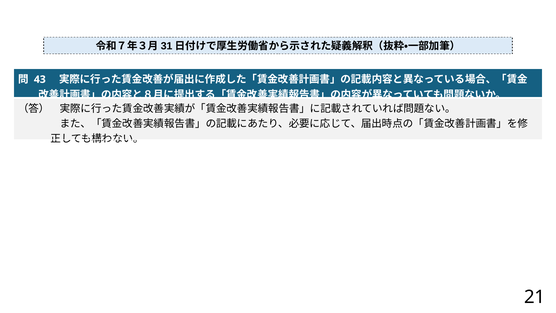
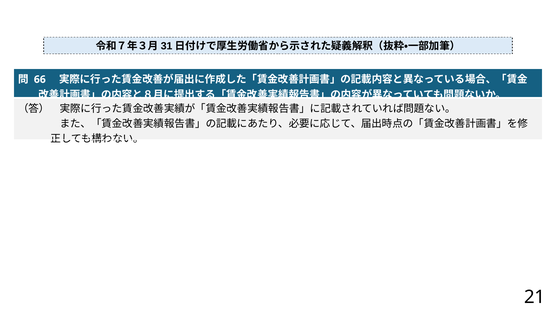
43: 43 -> 66 (40, 79)
